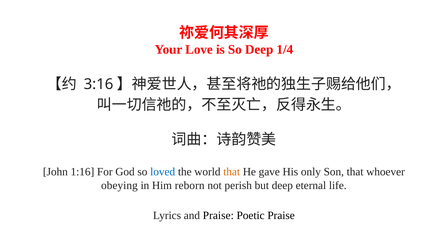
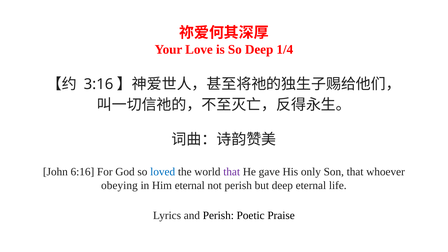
1:16: 1:16 -> 6:16 (82, 172)
that colour: orange -> purple (232, 172)
Him reborn: reborn -> eternal (190, 185)
and Praise: Praise -> Perish (218, 216)
